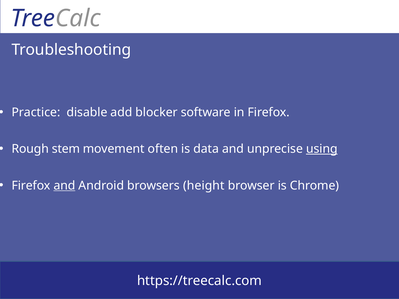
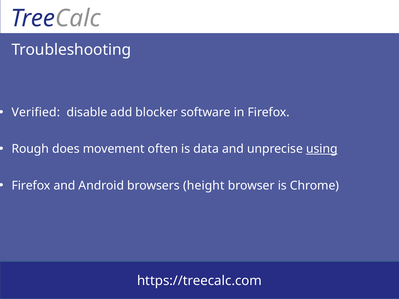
Practice: Practice -> Verified (36, 113)
stem: stem -> does (66, 149)
and underline: present -> none (64, 186)
